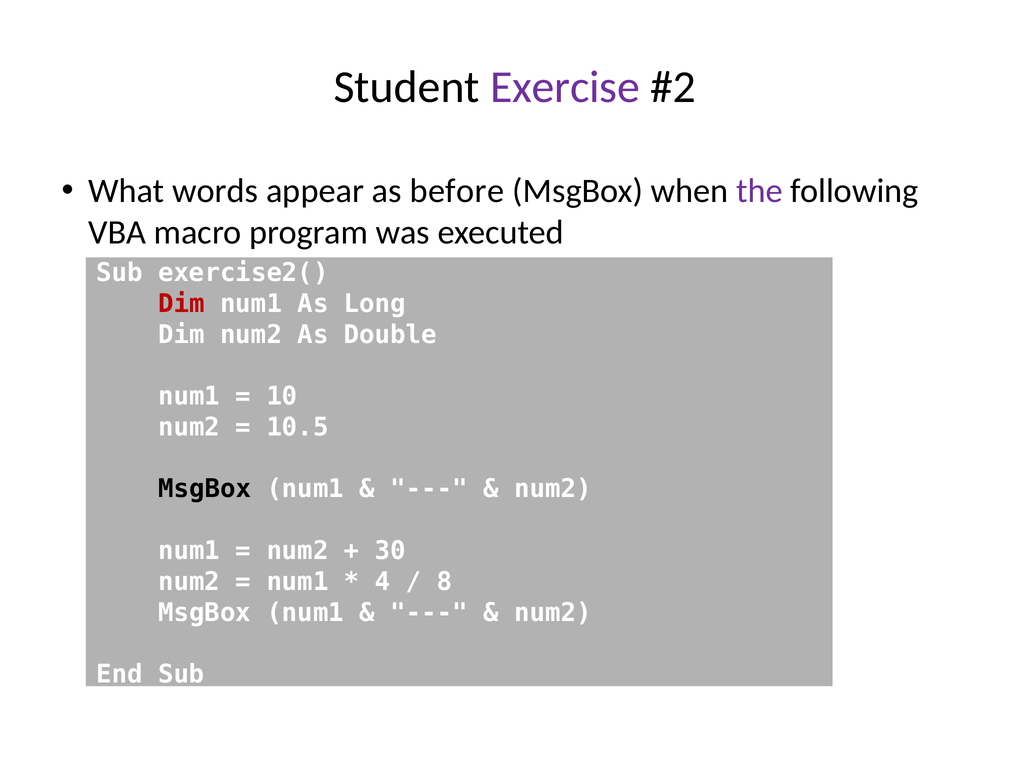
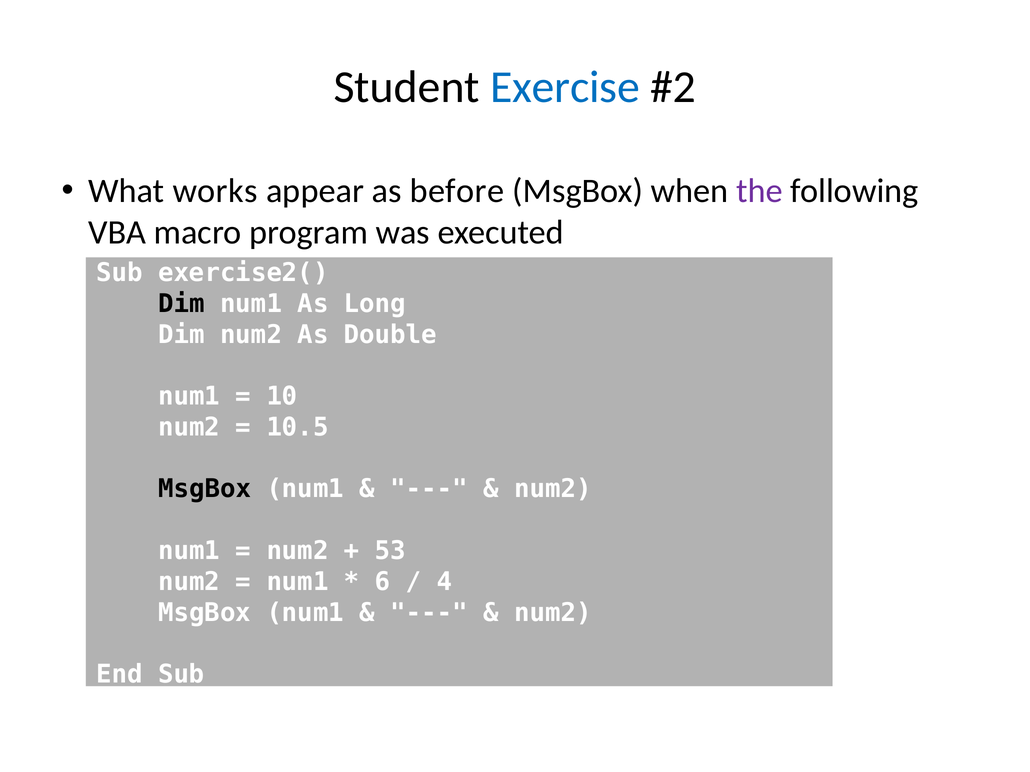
Exercise colour: purple -> blue (565, 87)
words: words -> works (215, 191)
Dim colour: red -> black (181, 304)
30: 30 -> 53 (390, 551)
4: 4 -> 6 (383, 582)
8: 8 -> 4 (445, 582)
